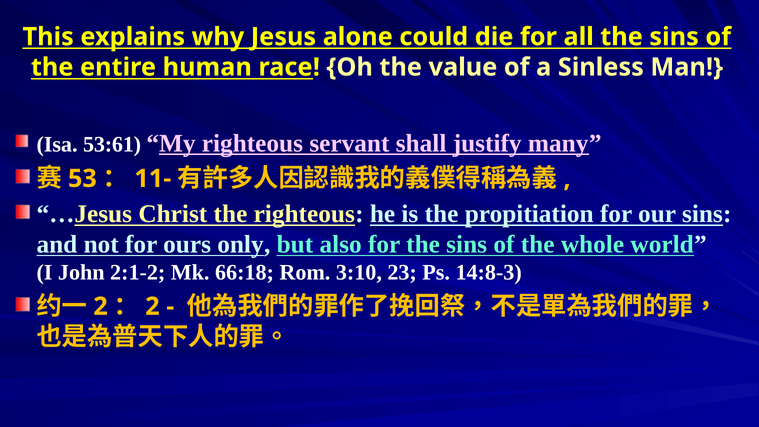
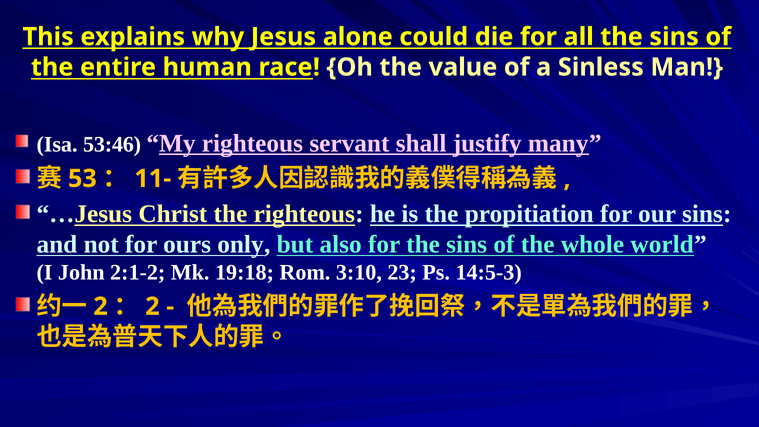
53:61: 53:61 -> 53:46 (112, 144)
66:18: 66:18 -> 19:18 (245, 273)
14:8-3: 14:8-3 -> 14:5-3 (489, 273)
